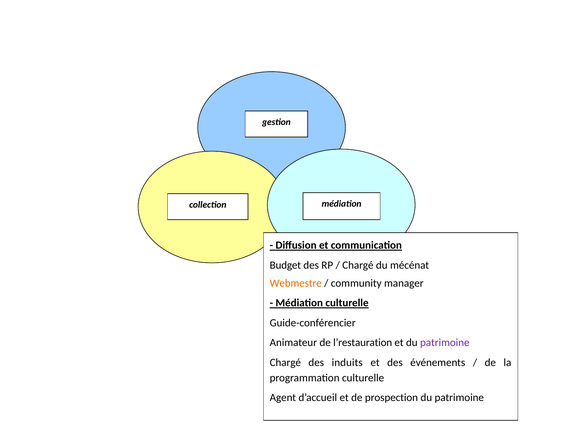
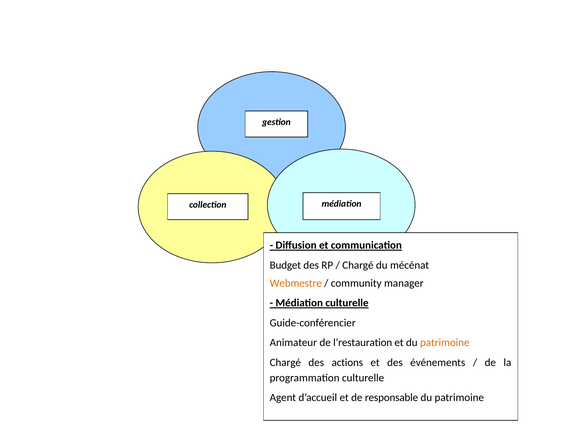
patrimoine colour: purple -> orange (445, 342)
induits: induits -> actions (347, 362)
prospection: prospection -> responsable (391, 397)
